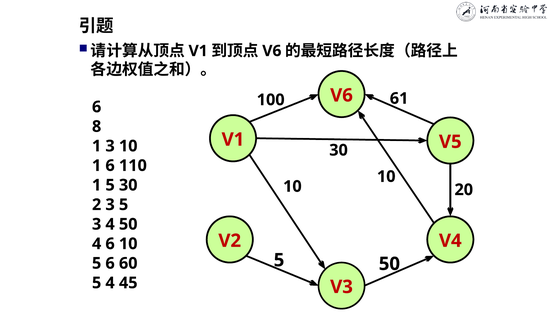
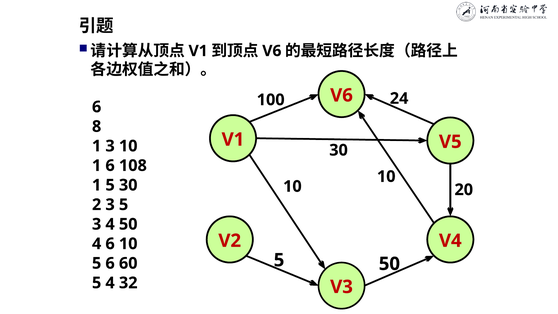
61: 61 -> 24 (399, 98)
110: 110 -> 108 (133, 166)
45: 45 -> 32 (128, 283)
